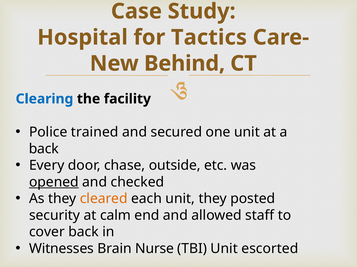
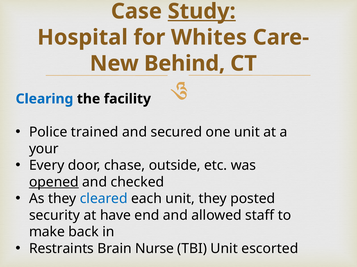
Study underline: none -> present (202, 11)
Tactics: Tactics -> Whites (209, 37)
back: back -> your (44, 149)
cleared colour: orange -> blue (104, 199)
calm: calm -> have (115, 216)
cover: cover -> make (47, 232)
Witnesses: Witnesses -> Restraints (61, 249)
